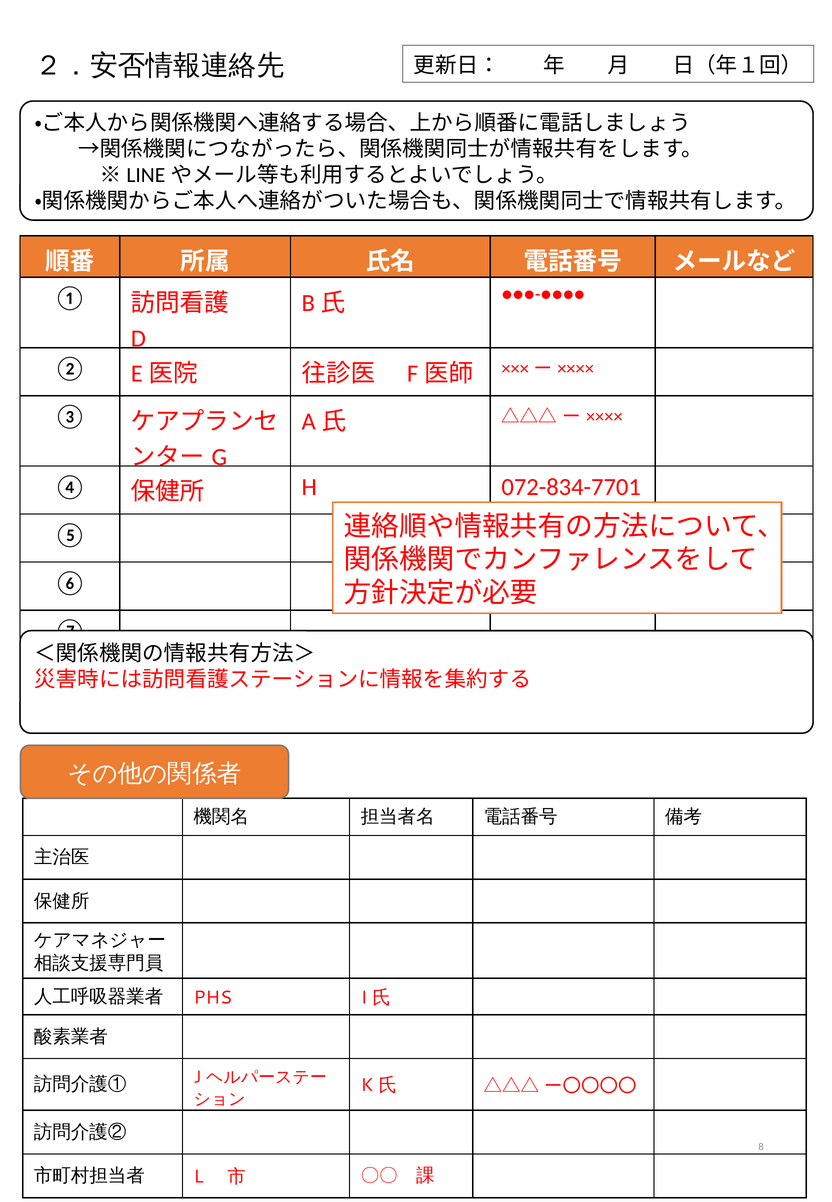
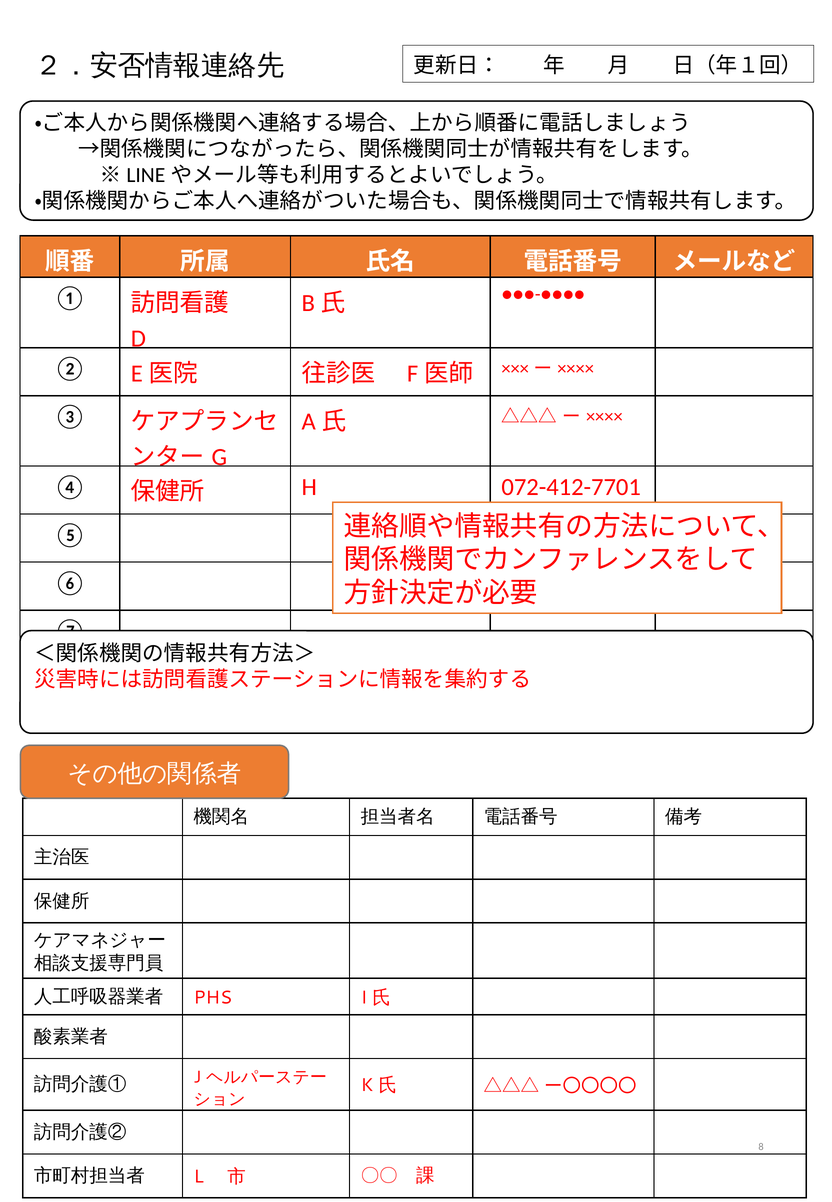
072-834-7701: 072-834-7701 -> 072-412-7701 (571, 487)
